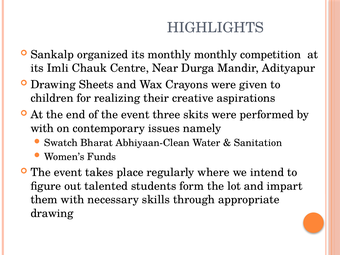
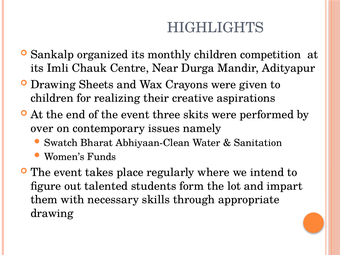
monthly monthly: monthly -> children (216, 55)
with: with -> over (42, 128)
